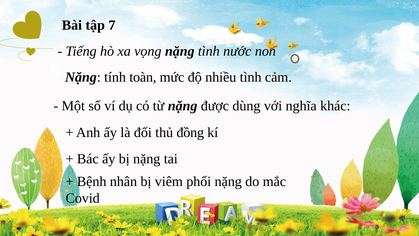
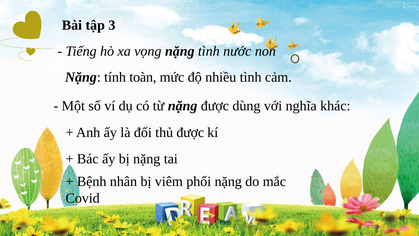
7: 7 -> 3 (112, 25)
thủ đồng: đồng -> được (190, 132)
